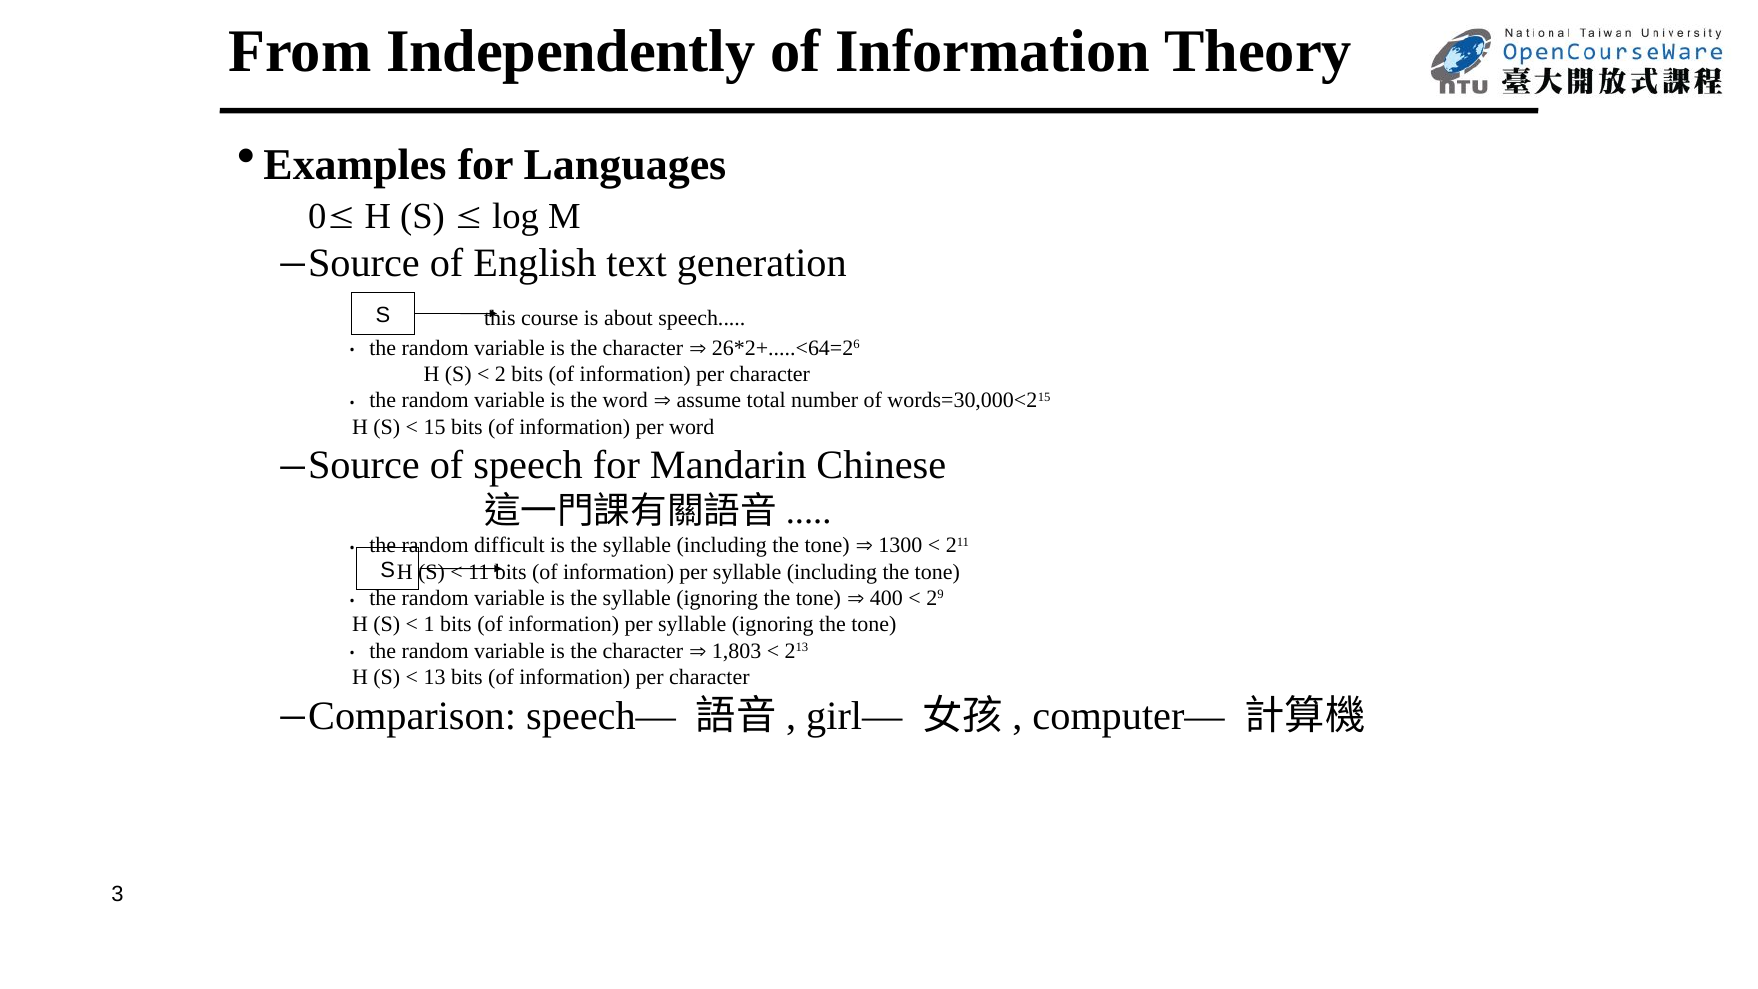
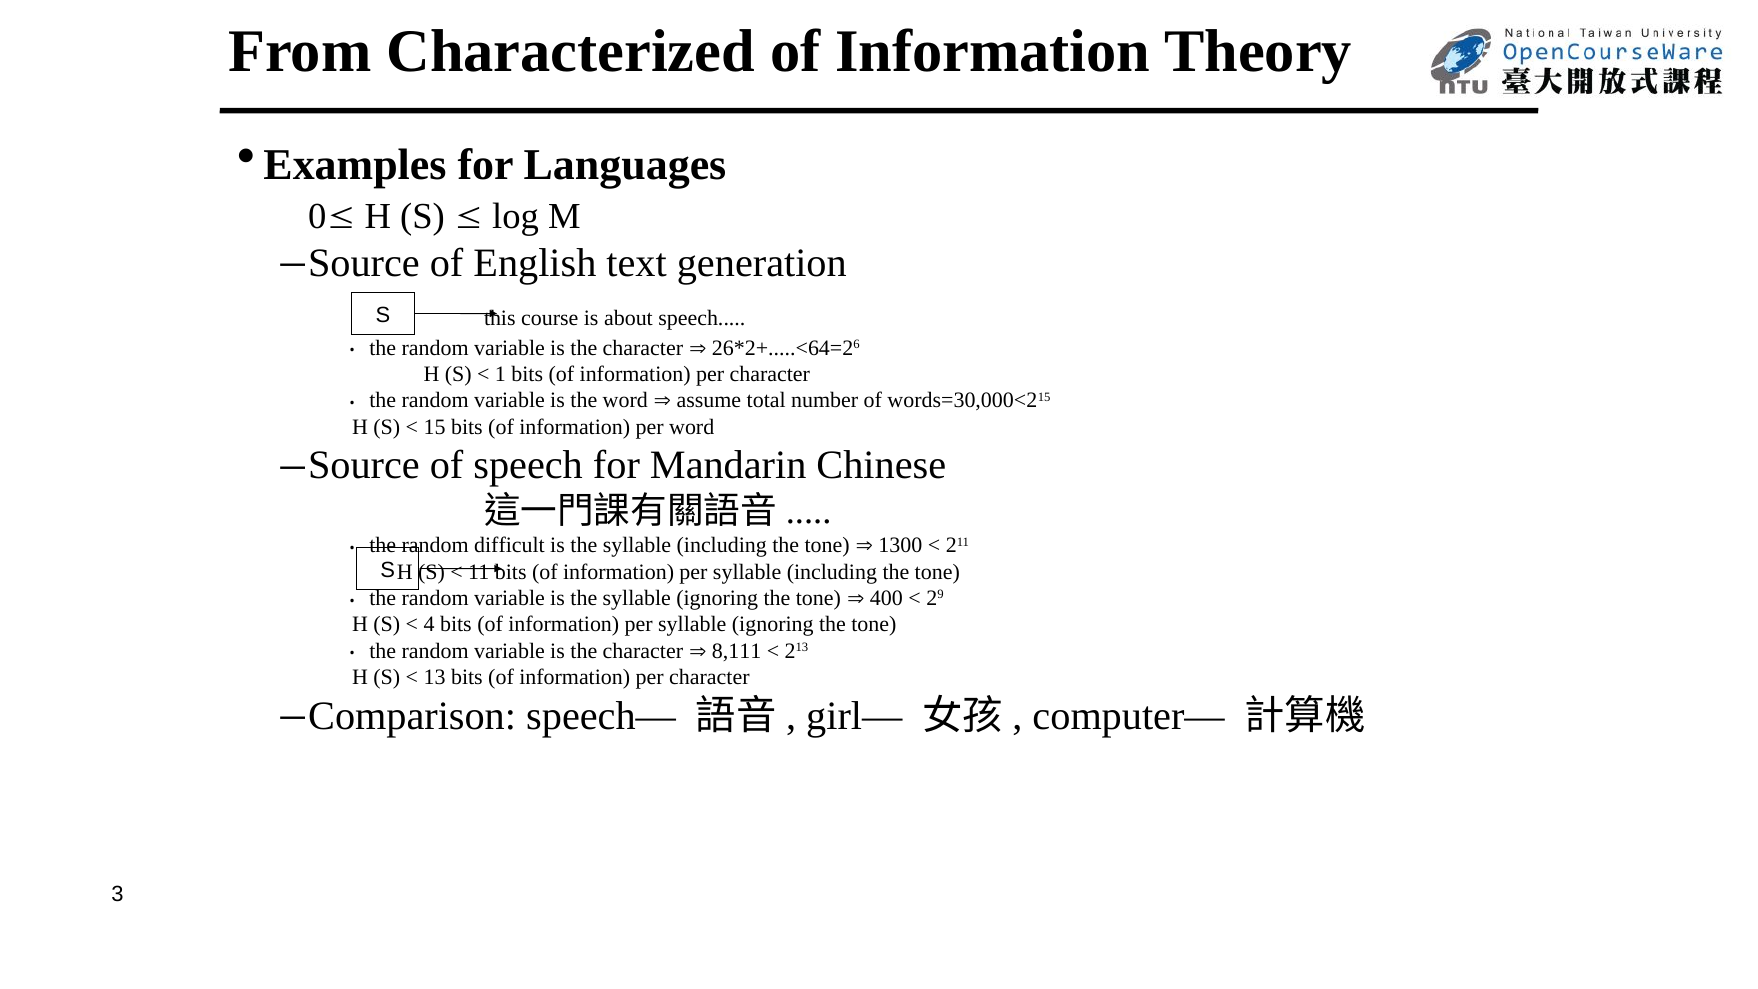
Independently: Independently -> Characterized (571, 52)
2: 2 -> 1 (500, 374)
1: 1 -> 4 (429, 625)
1,803: 1,803 -> 8,111 (737, 651)
